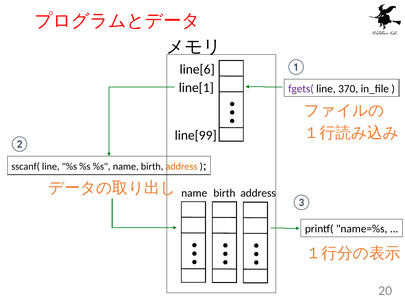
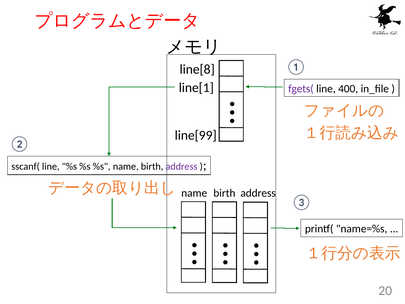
line[6: line[6 -> line[8 (197, 69)
370: 370 -> 400 (348, 89)
address colour: orange -> purple (181, 166)
